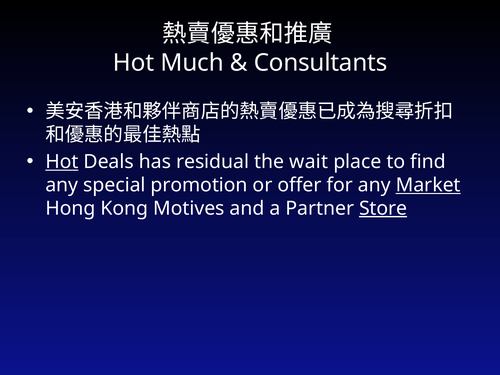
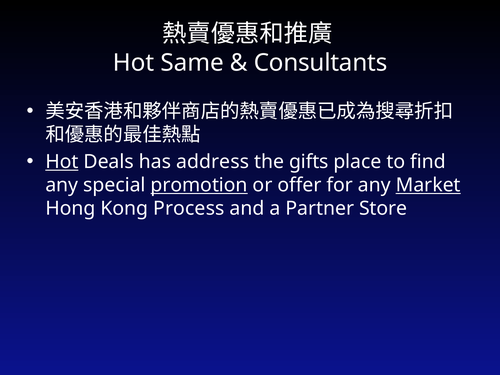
Much: Much -> Same (192, 63)
residual: residual -> address (213, 162)
wait: wait -> gifts (309, 162)
promotion underline: none -> present (199, 185)
Motives: Motives -> Process (189, 208)
Store underline: present -> none (383, 208)
